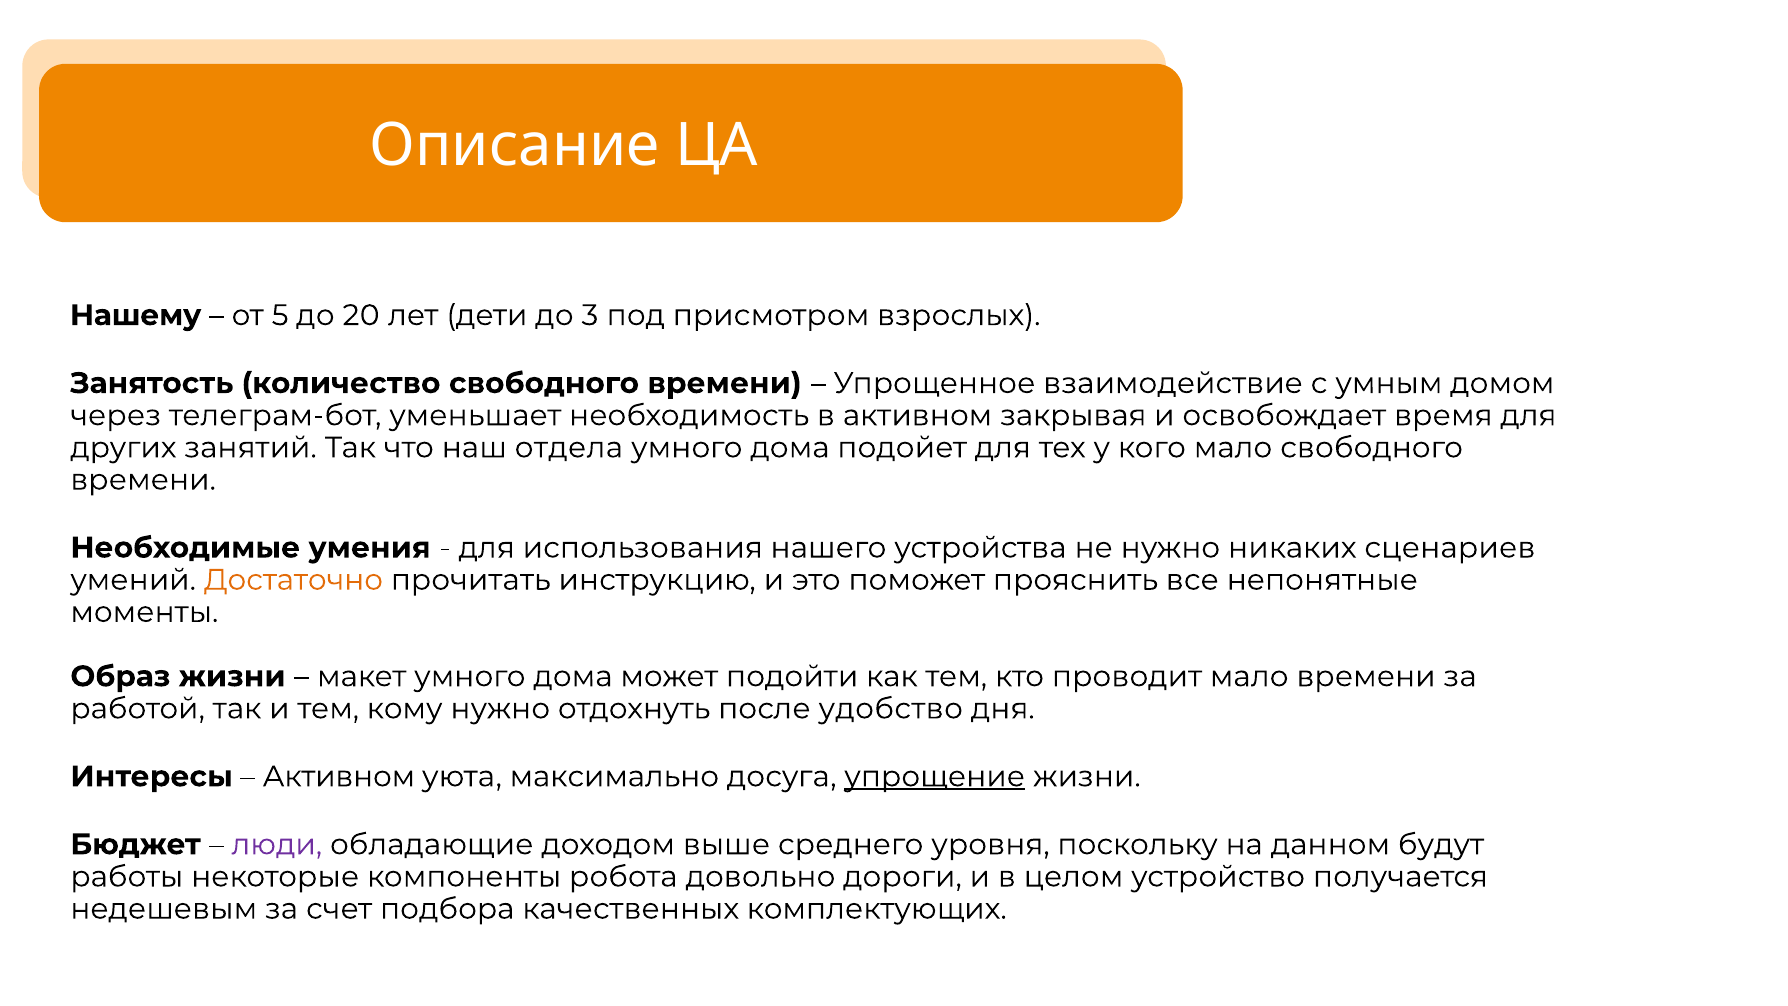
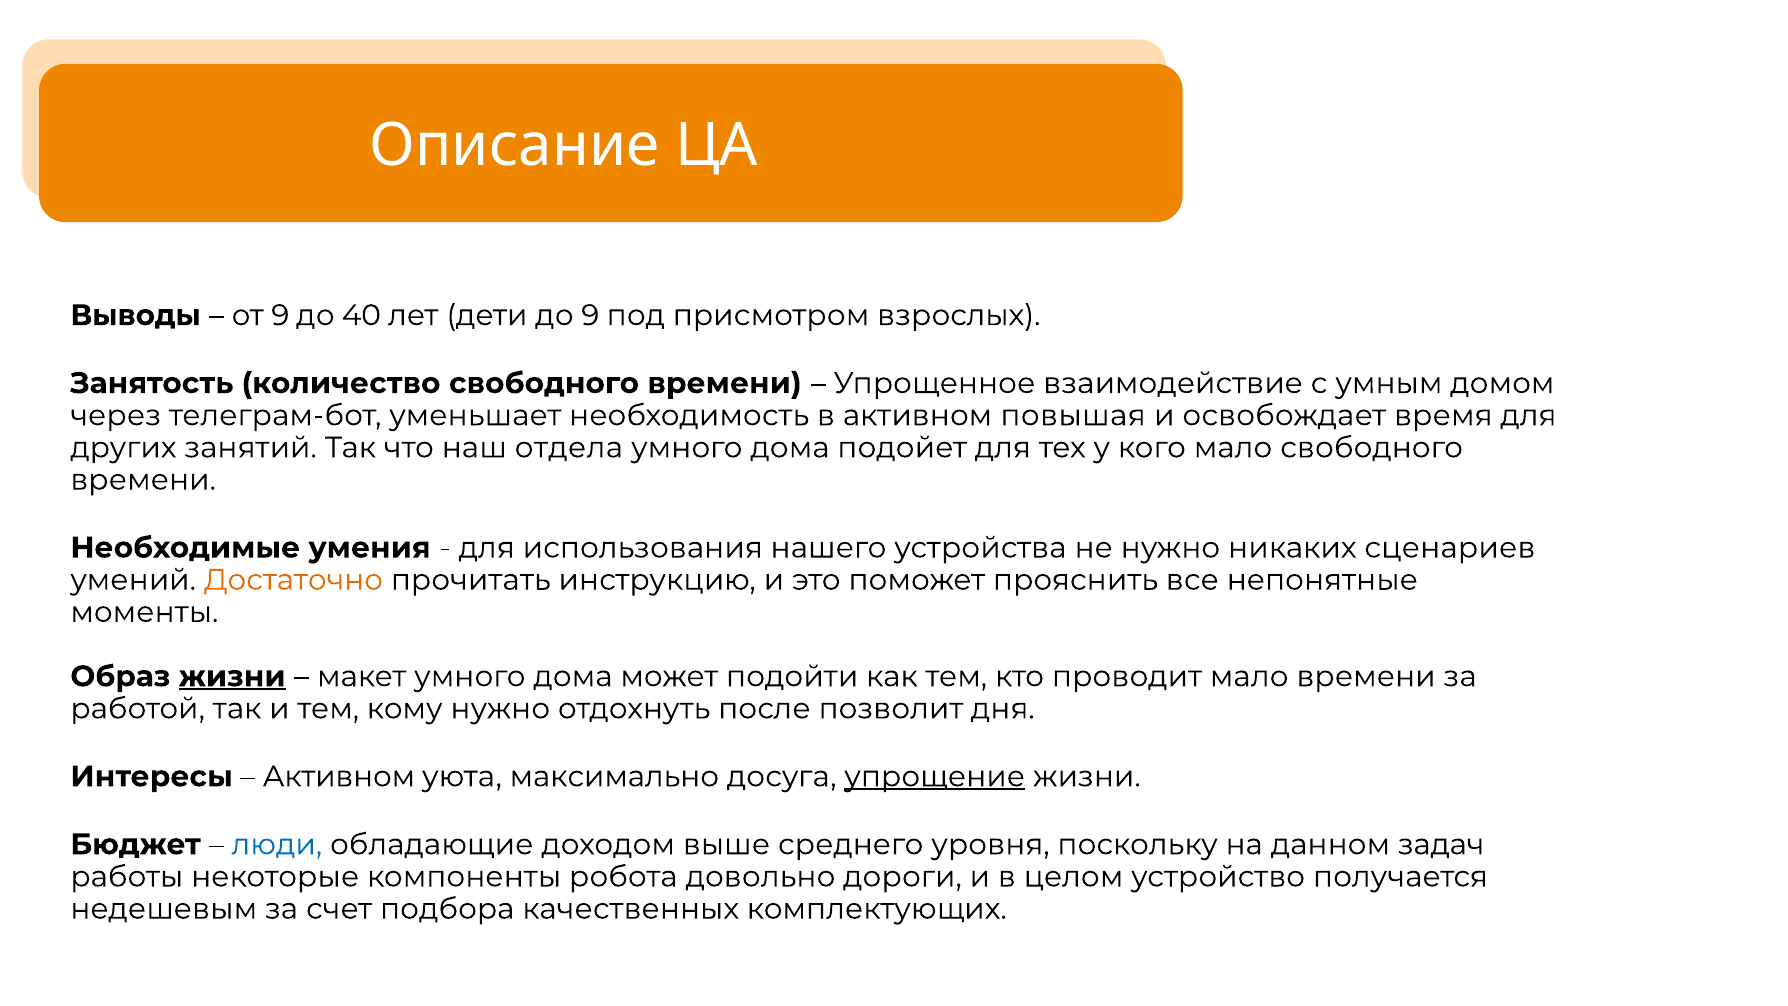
Нашему: Нашему -> Выводы (136, 315)
от 5: 5 -> 9 (280, 315)
20: 20 -> 40 (361, 315)
до 3: 3 -> 9 (590, 315)
закрывая: закрывая -> повышая (1073, 415)
жизни underline: none -> present (232, 676)
удобство: удобство -> позволит (891, 708)
люди colour: purple -> blue (277, 844)
будут: будут -> задач (1441, 844)
